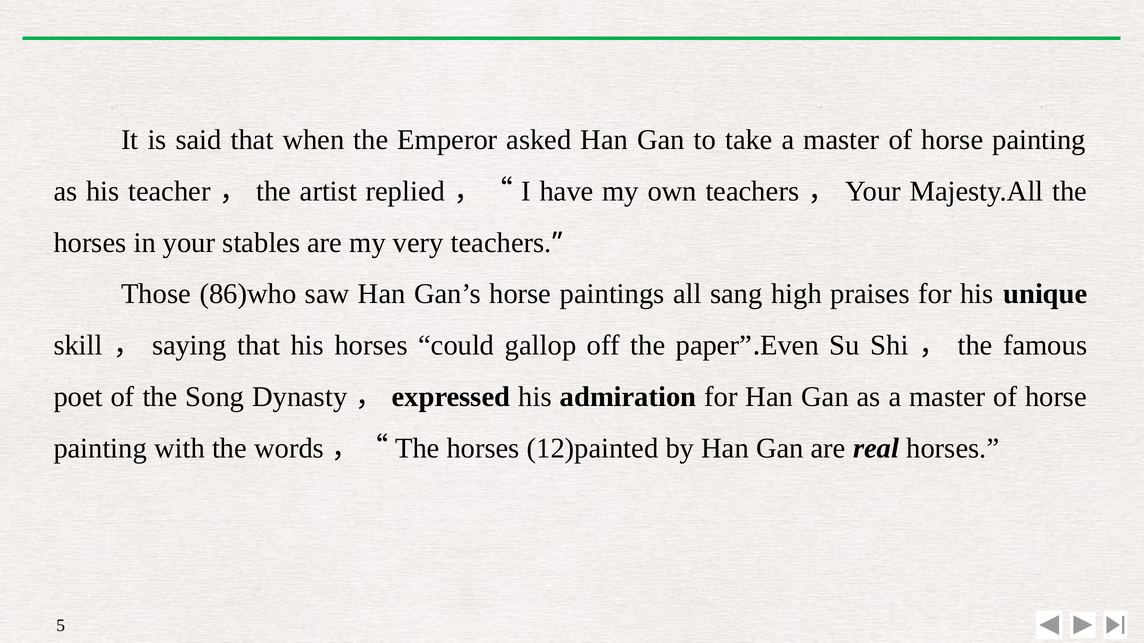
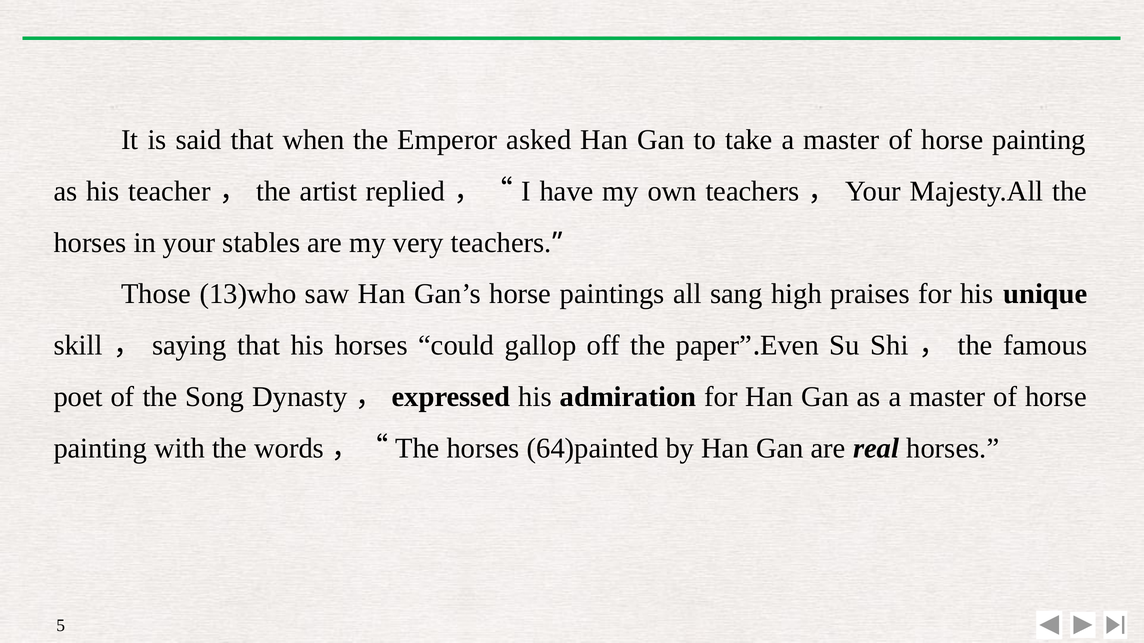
86)who: 86)who -> 13)who (248, 294)
12)painted: 12)painted -> 64)painted (593, 449)
